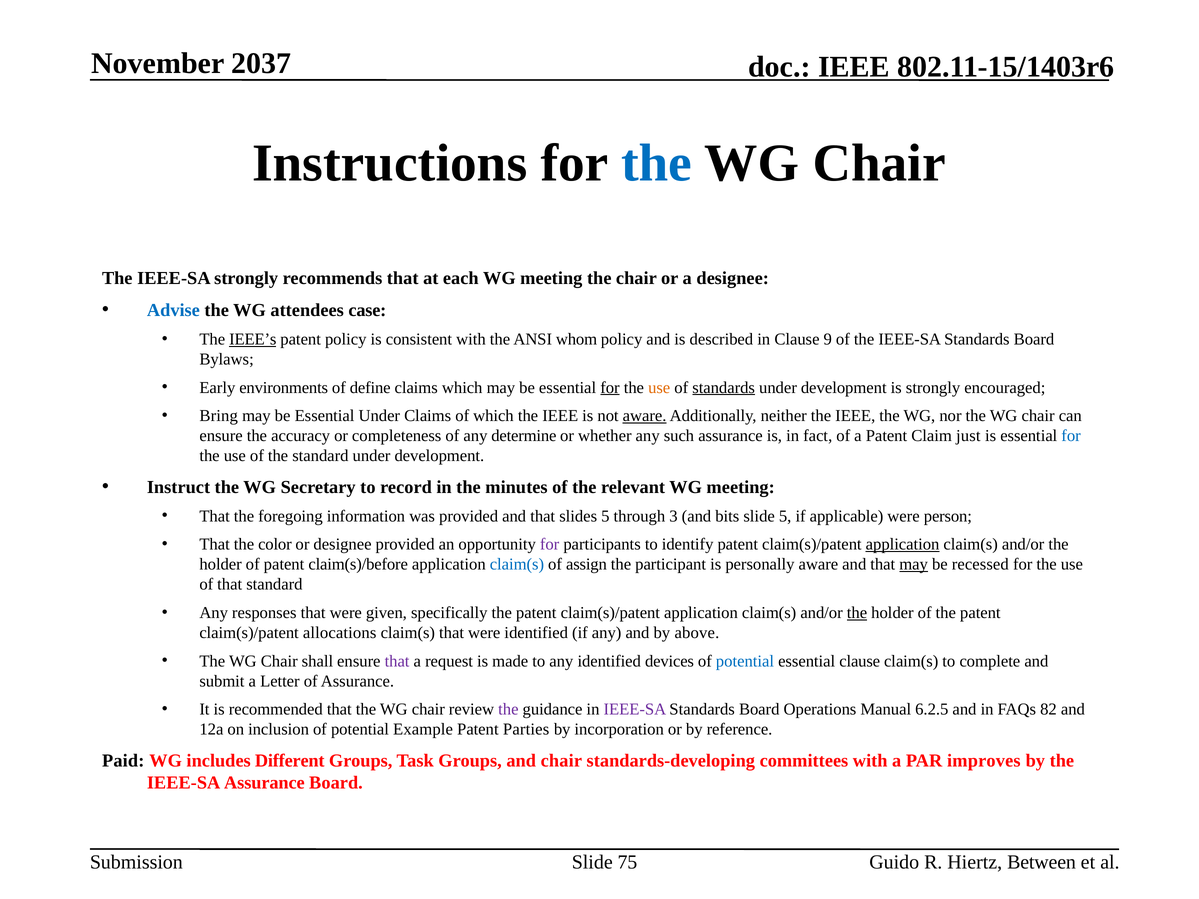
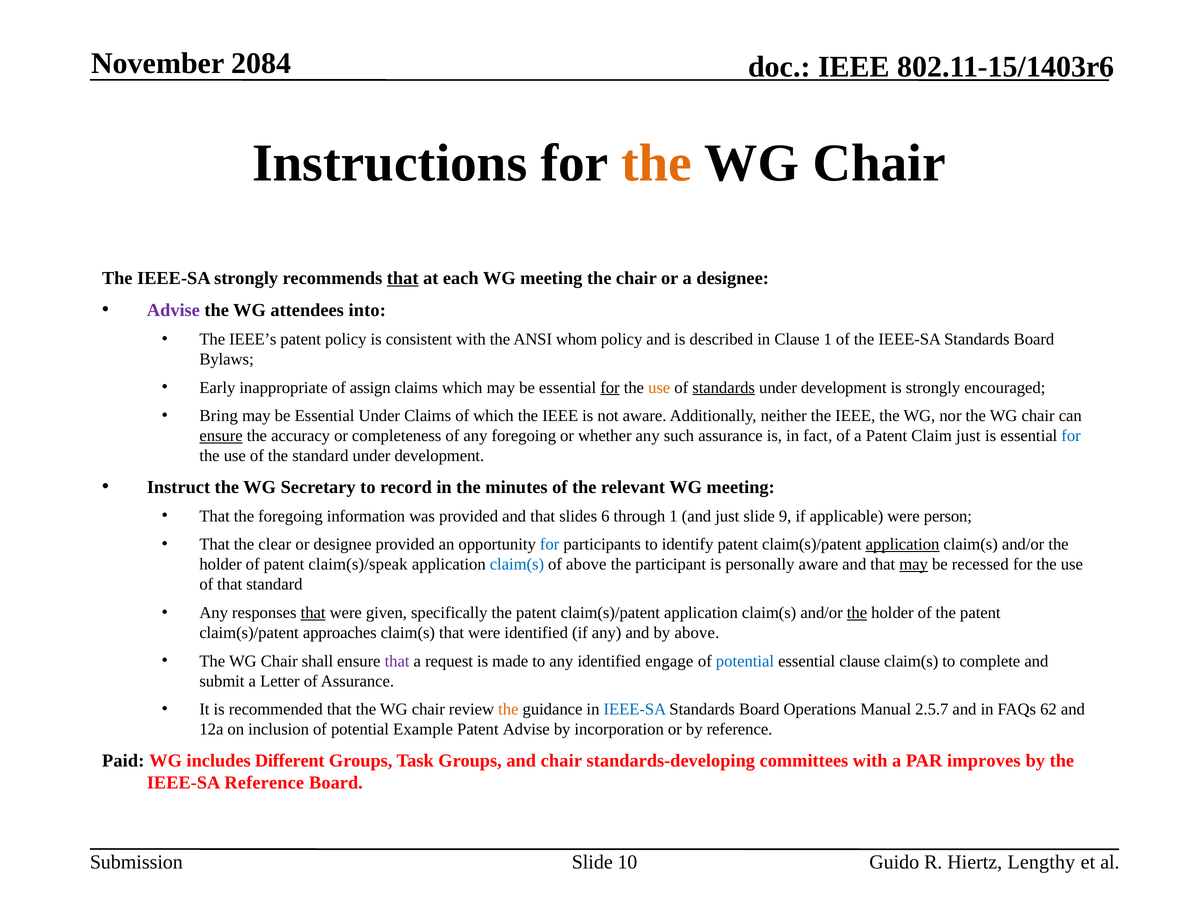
2037: 2037 -> 2084 (261, 64)
the colour: blue -> orange (657, 163)
that underline: none -> present (403, 278)
Advise colour: blue -> purple (173, 310)
case: case -> into (367, 310)
IEEE’s underline: present -> none (253, 339)
Clause 9: 9 -> 1 (828, 339)
environments: environments -> inappropriate (284, 388)
define: define -> assign (370, 388)
aware underline: present -> none (645, 416)
ensure underline: none -> present (221, 436)
any determine: determine -> foregoing (524, 436)
slides 5: 5 -> 6 (605, 516)
through 3: 3 -> 1 (673, 516)
and bits: bits -> just (727, 516)
slide 5: 5 -> 9 (785, 516)
color: color -> clear (275, 545)
for colour: purple -> blue (550, 545)
claim(s)/before: claim(s)/before -> claim(s)/speak (358, 565)
of assign: assign -> above (586, 565)
that underline: none -> present (313, 613)
allocations: allocations -> approaches (340, 633)
devices: devices -> engage (669, 661)
the colour: purple -> orange (508, 710)
IEEE-SA colour: purple -> blue (635, 710)
6.2.5: 6.2.5 -> 2.5.7 (932, 710)
82: 82 -> 62 (1048, 710)
Patent Parties: Parties -> Advise (526, 730)
IEEE-SA Assurance: Assurance -> Reference (264, 783)
75: 75 -> 10 (627, 862)
Between: Between -> Lengthy (1041, 862)
